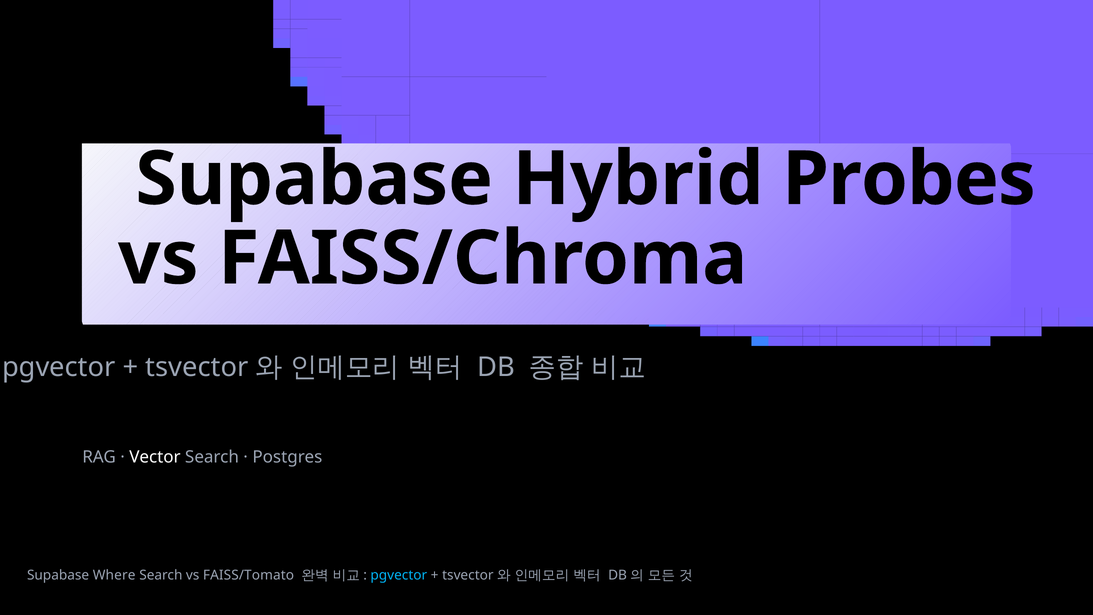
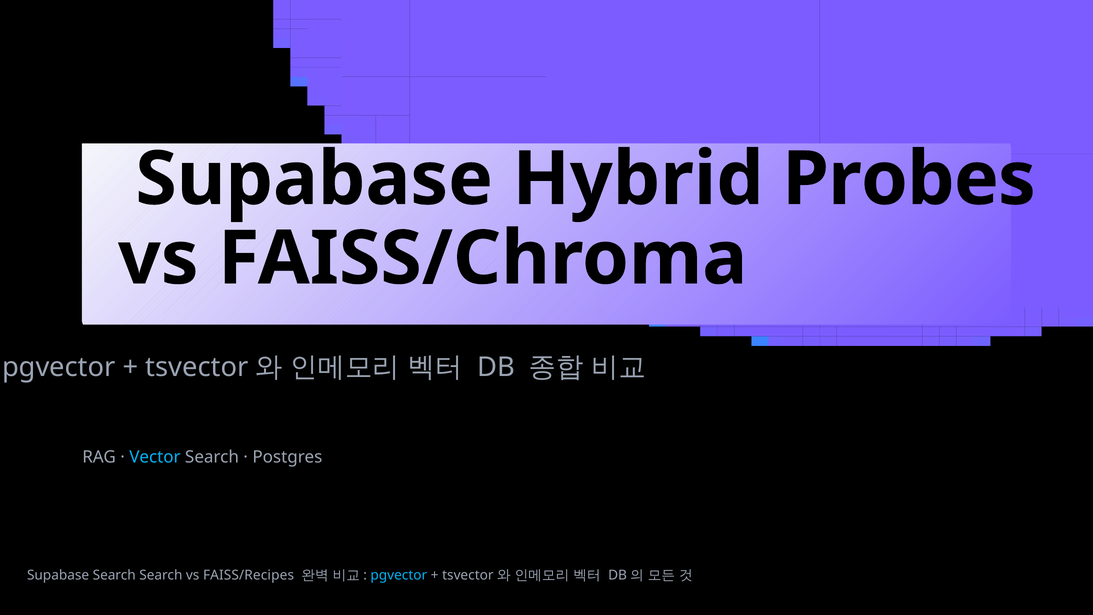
Vector colour: white -> light blue (155, 457)
Supabase Where: Where -> Search (114, 575)
FAISS/Tomato: FAISS/Tomato -> FAISS/Recipes (249, 575)
